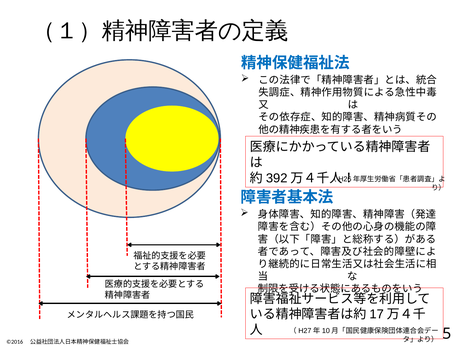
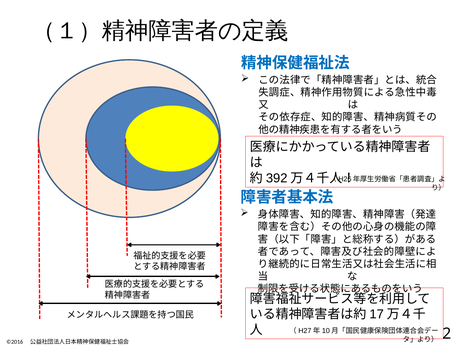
5: 5 -> 2 (447, 334)
